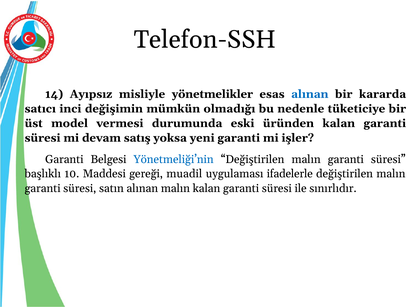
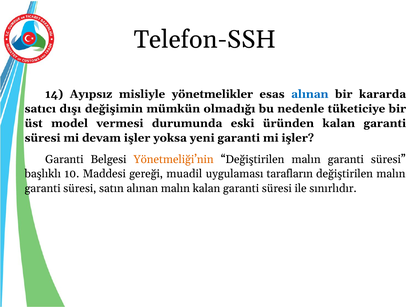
inci: inci -> dışı (70, 109)
devam satış: satış -> işler (137, 138)
Yönetmeliği’nin colour: blue -> orange (174, 160)
ifadelerle: ifadelerle -> tarafların (290, 174)
